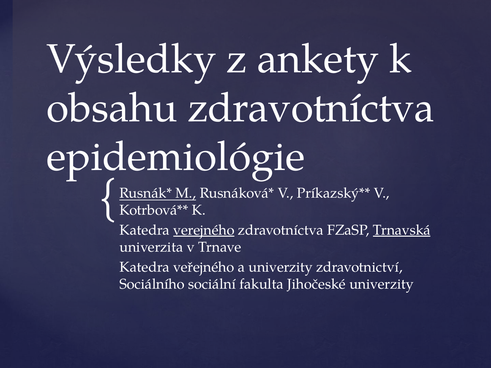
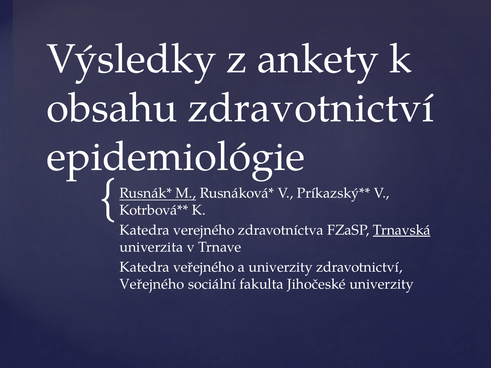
obsahu zdravotníctva: zdravotníctva -> zdravotnictví (311, 108)
verejného underline: present -> none (204, 230)
Sociálního: Sociálního -> Veřejného (152, 285)
